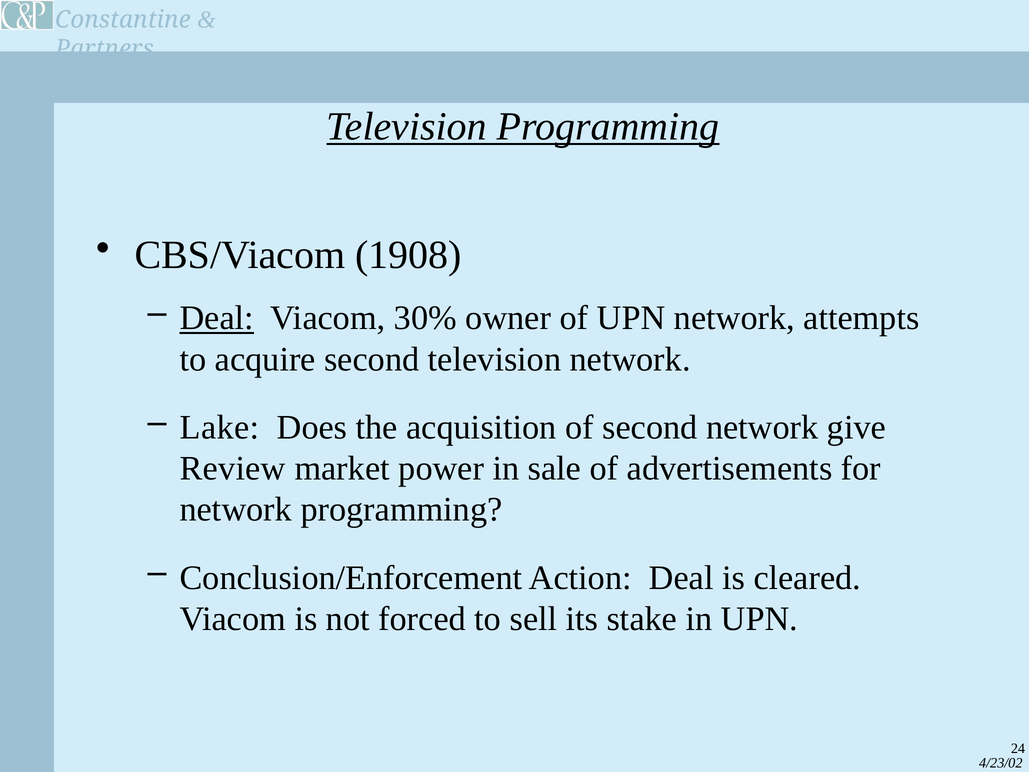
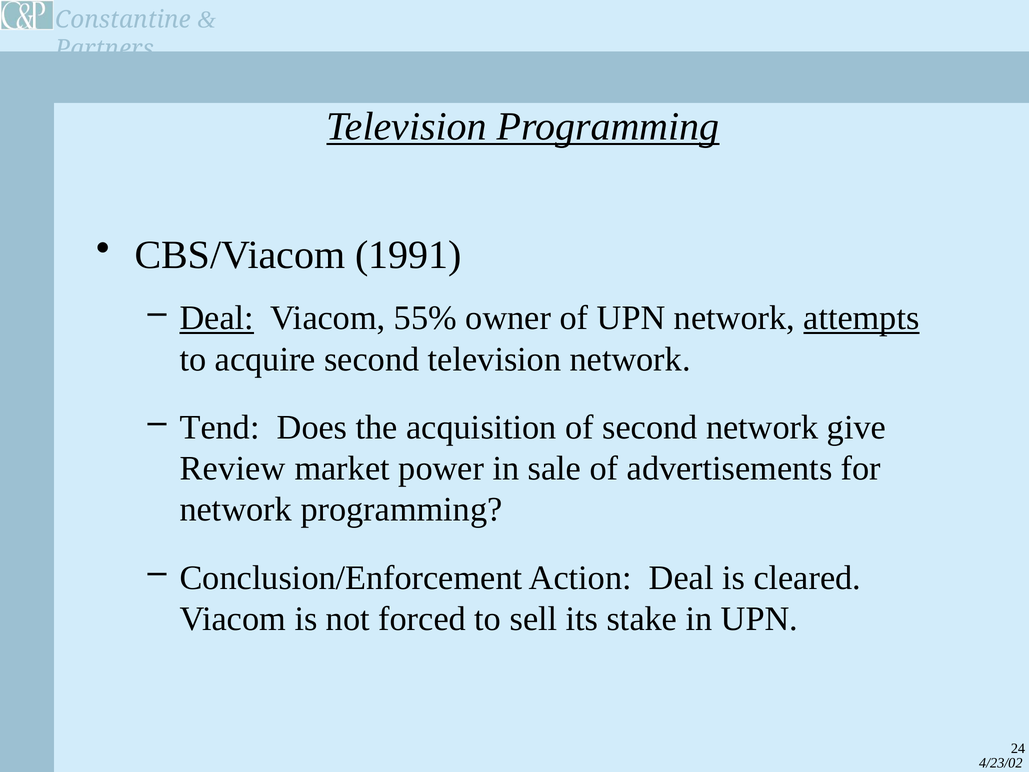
1908: 1908 -> 1991 (408, 255)
30%: 30% -> 55% (425, 318)
attempts underline: none -> present (861, 318)
Lake: Lake -> Tend (220, 427)
